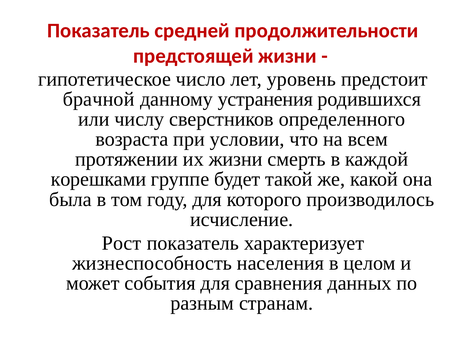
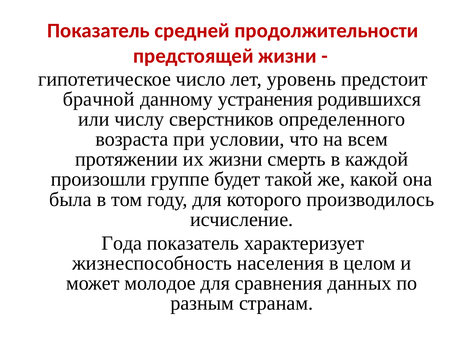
корешками: корешками -> произошли (98, 179)
Рост: Рост -> Года (122, 243)
события: события -> молодое (160, 283)
